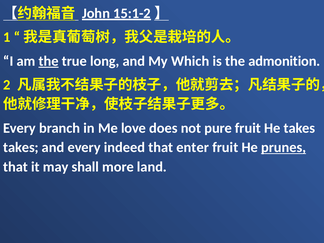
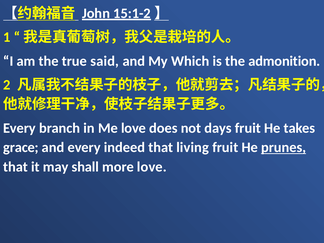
the underline: present -> none (49, 61)
long: long -> said (105, 61)
pure: pure -> days (218, 128)
takes: takes -> grace (21, 147)
enter: enter -> living (193, 147)
more land: land -> love (152, 167)
